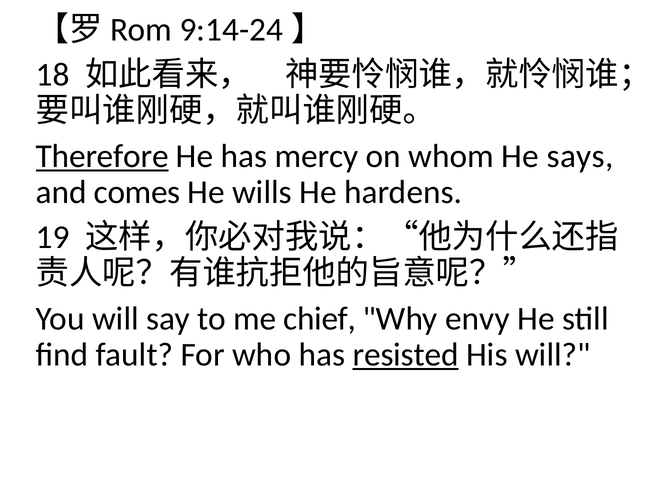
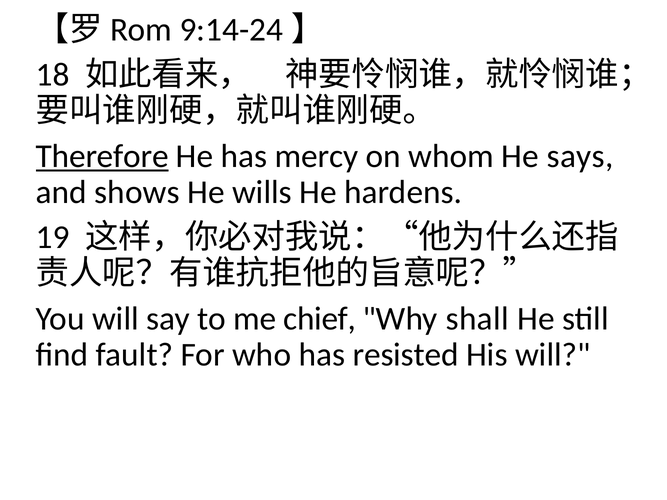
comes: comes -> shows (137, 192)
envy: envy -> shall (477, 319)
resisted underline: present -> none (406, 355)
